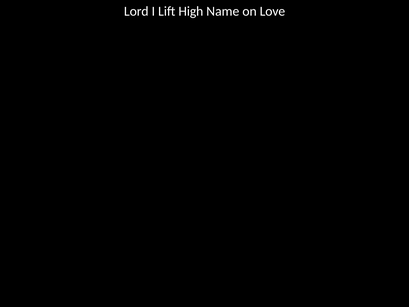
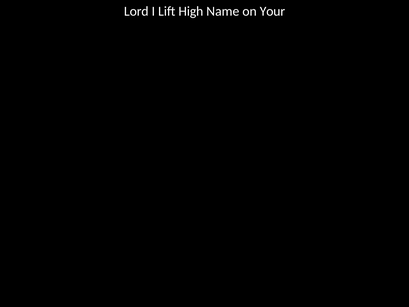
Love: Love -> Your (272, 11)
